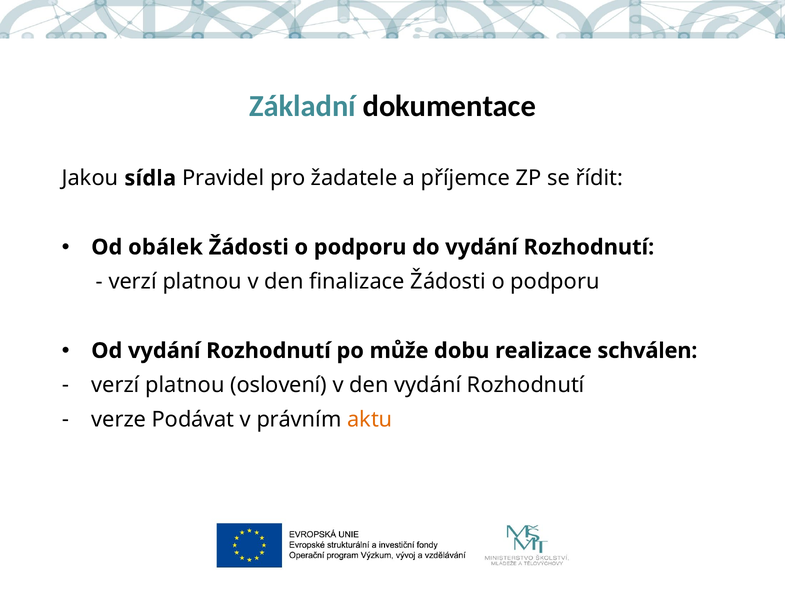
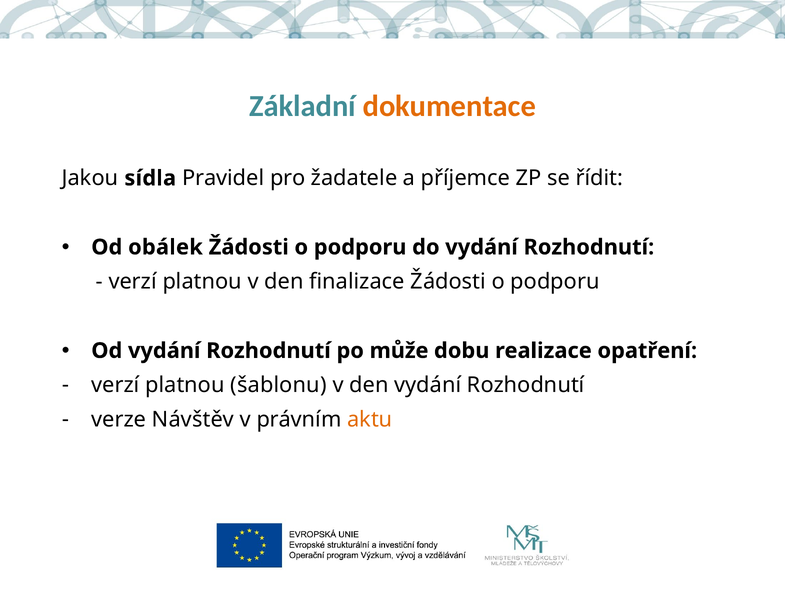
dokumentace colour: black -> orange (449, 106)
schválen: schválen -> opatření (647, 351)
oslovení: oslovení -> šablonu (278, 385)
Podávat: Podávat -> Návštěv (193, 420)
